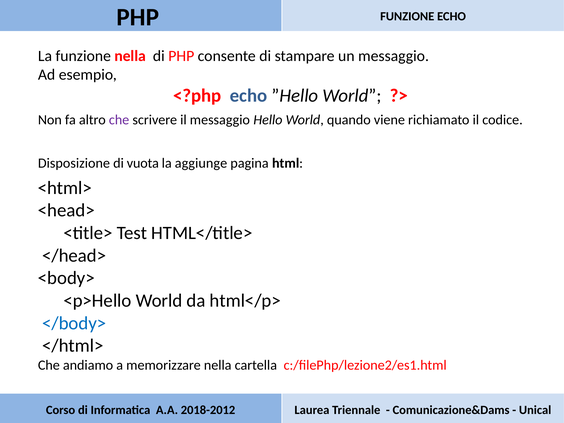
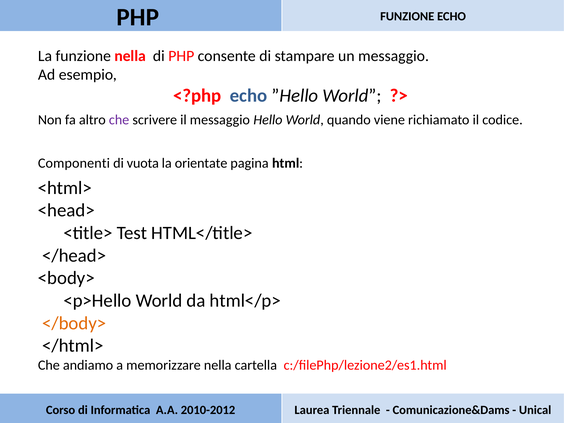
Disposizione: Disposizione -> Componenti (74, 163)
aggiunge: aggiunge -> orientate (201, 163)
</body> colour: blue -> orange (74, 323)
2018-2012: 2018-2012 -> 2010-2012 (208, 410)
